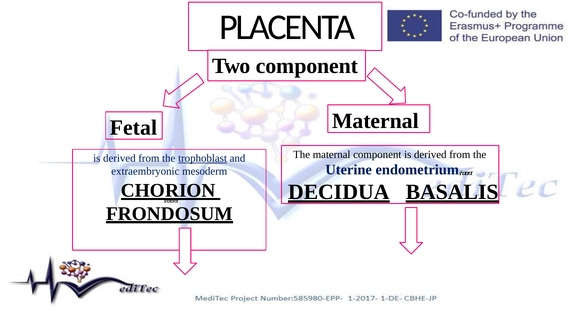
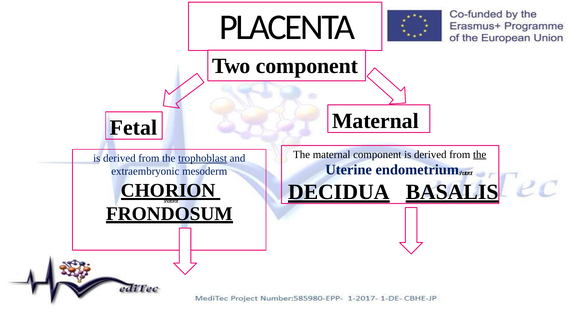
the underline: none -> present (480, 155)
